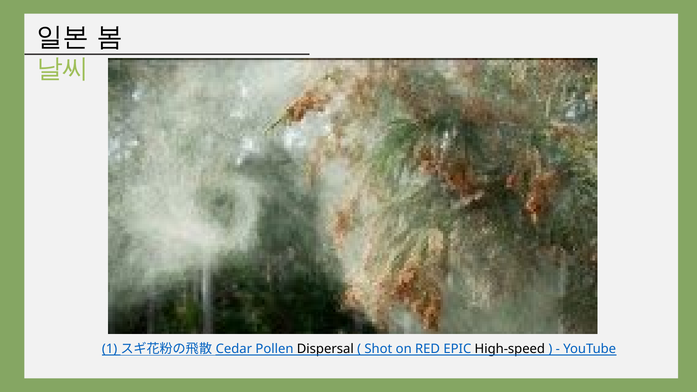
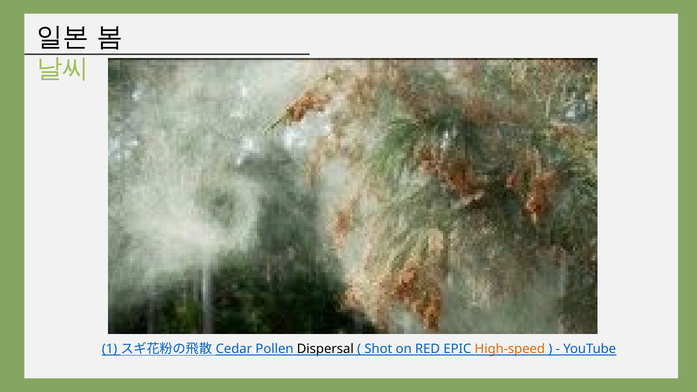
High-speed colour: black -> orange (510, 349)
